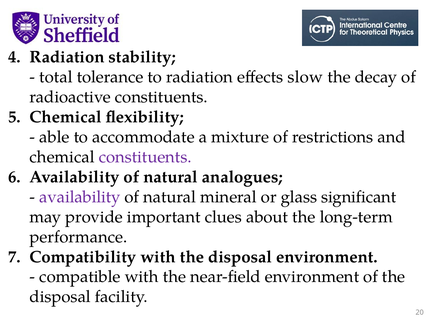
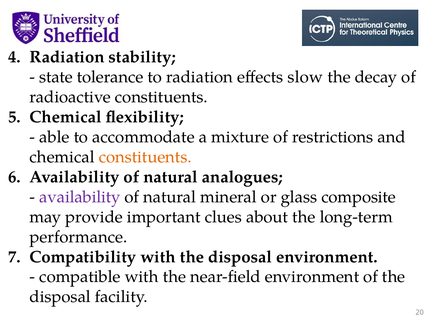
total: total -> state (56, 77)
constituents colour: purple -> orange (145, 157)
significant: significant -> composite (359, 197)
